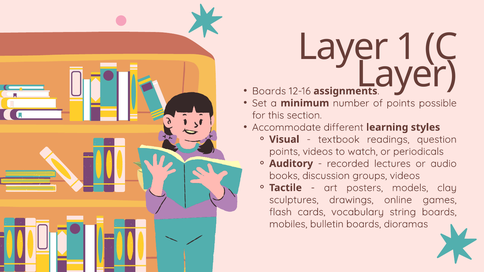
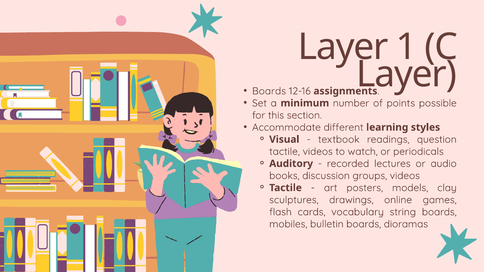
points: points -> tactile (285, 152)
